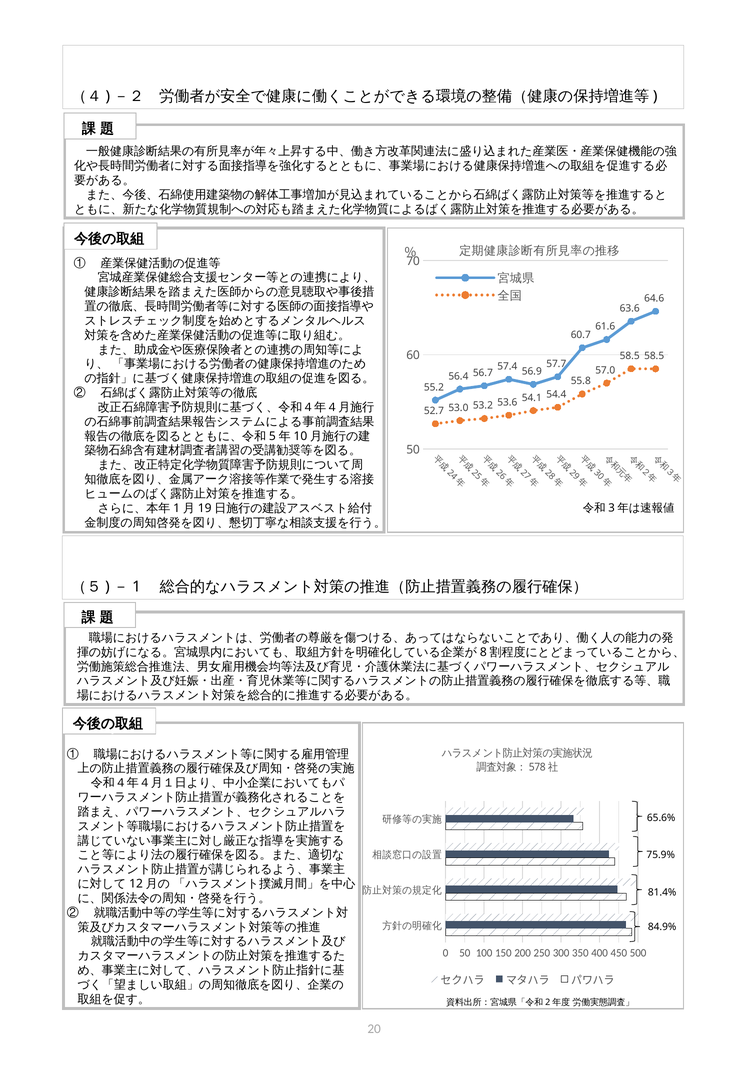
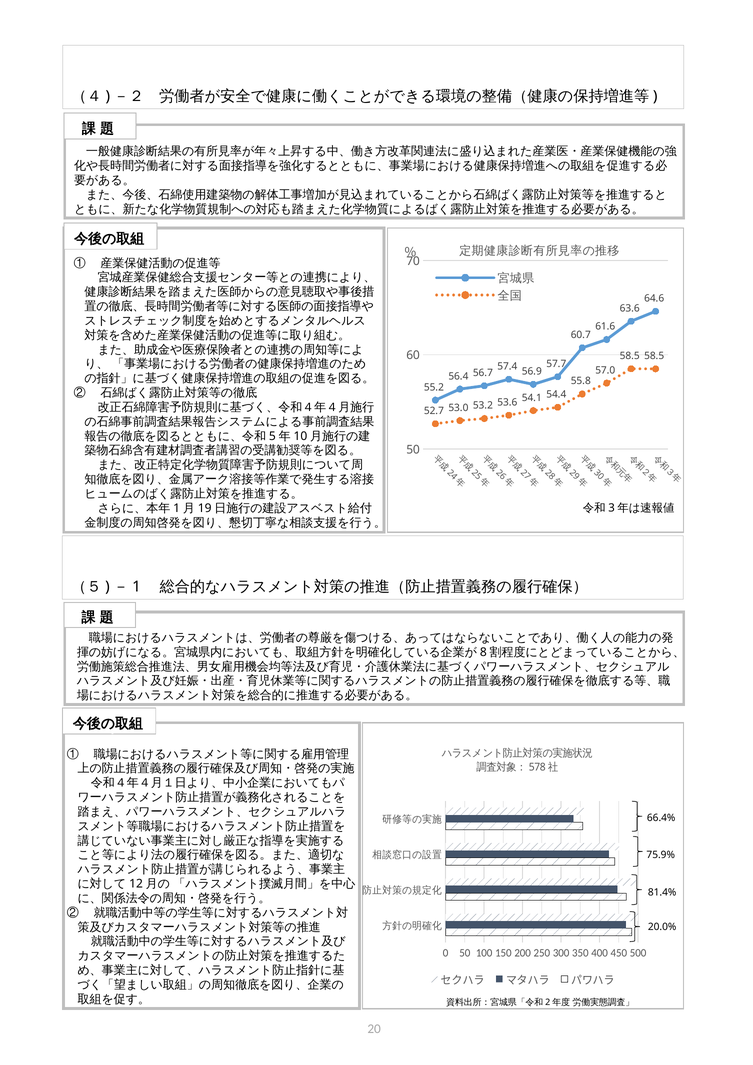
65.6%: 65.6% -> 66.4% (661, 818)
84.9%: 84.9% -> 20.0% (662, 927)
